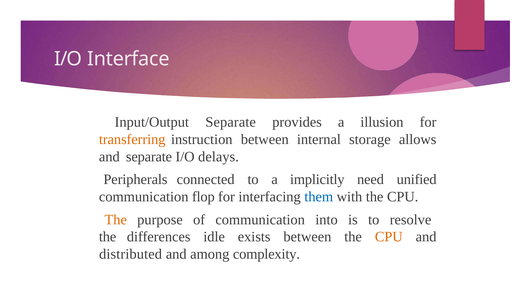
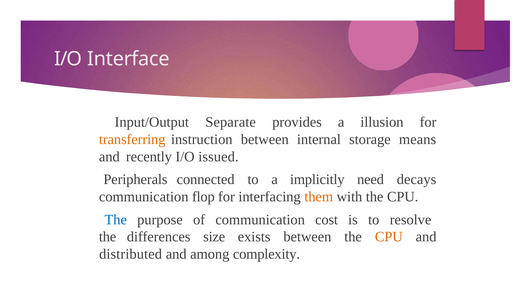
allows: allows -> means (418, 139)
and separate: separate -> recently (149, 157)
delays: delays -> issued (218, 157)
unified: unified -> decays (417, 179)
them colour: blue -> orange (319, 197)
The colour: orange -> blue (116, 219)
into: into -> cost (327, 219)
idle: idle -> size (214, 237)
